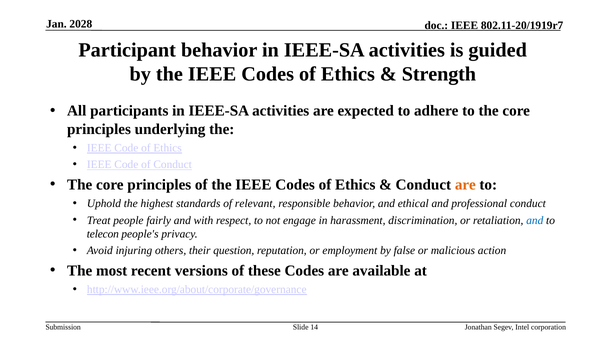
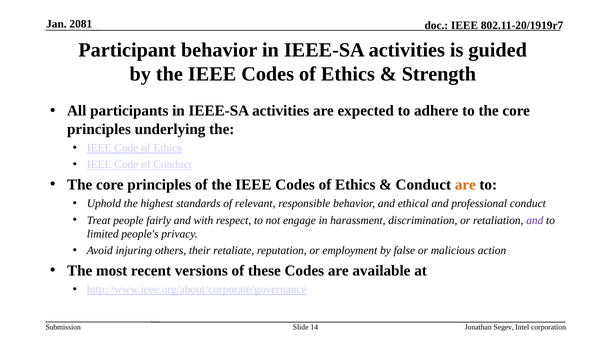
2028: 2028 -> 2081 (81, 24)
and colour: blue -> purple (535, 220)
telecon: telecon -> limited (103, 234)
question: question -> retaliate (234, 251)
